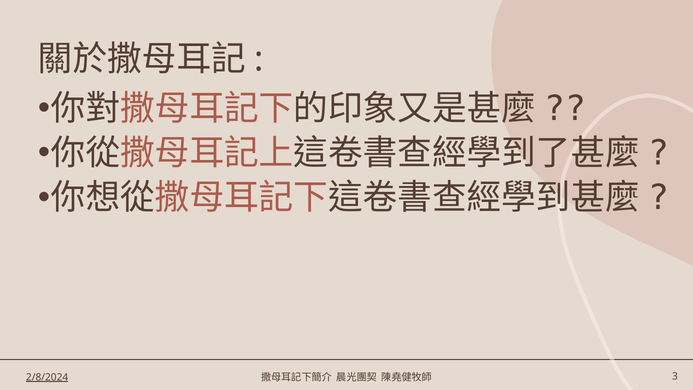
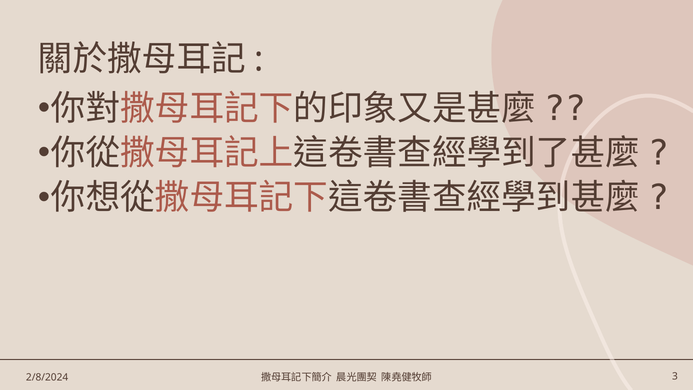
2/8/2024 underline: present -> none (47, 377)
